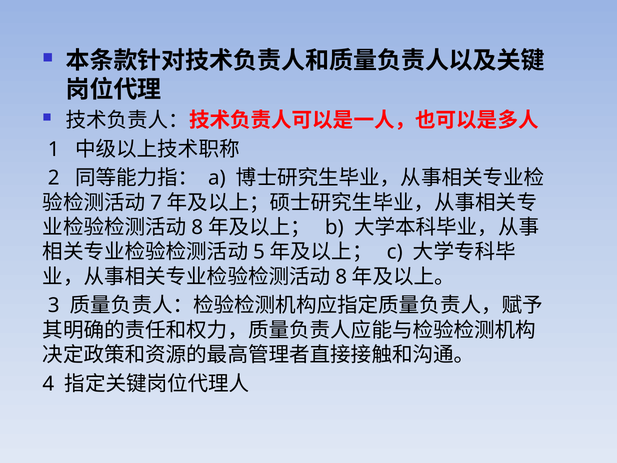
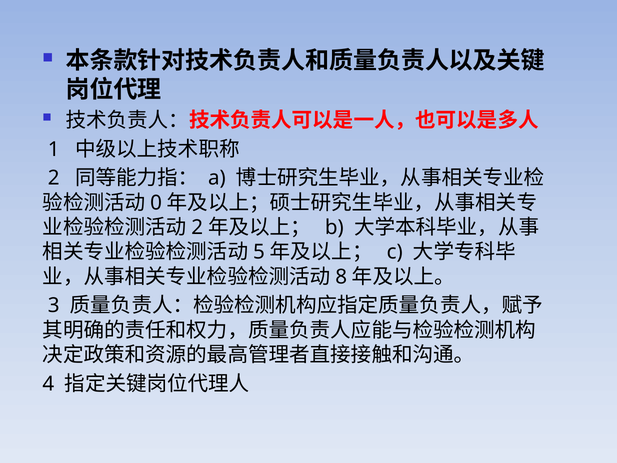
7: 7 -> 0 (156, 203)
8: 8 -> 2 (197, 227)
